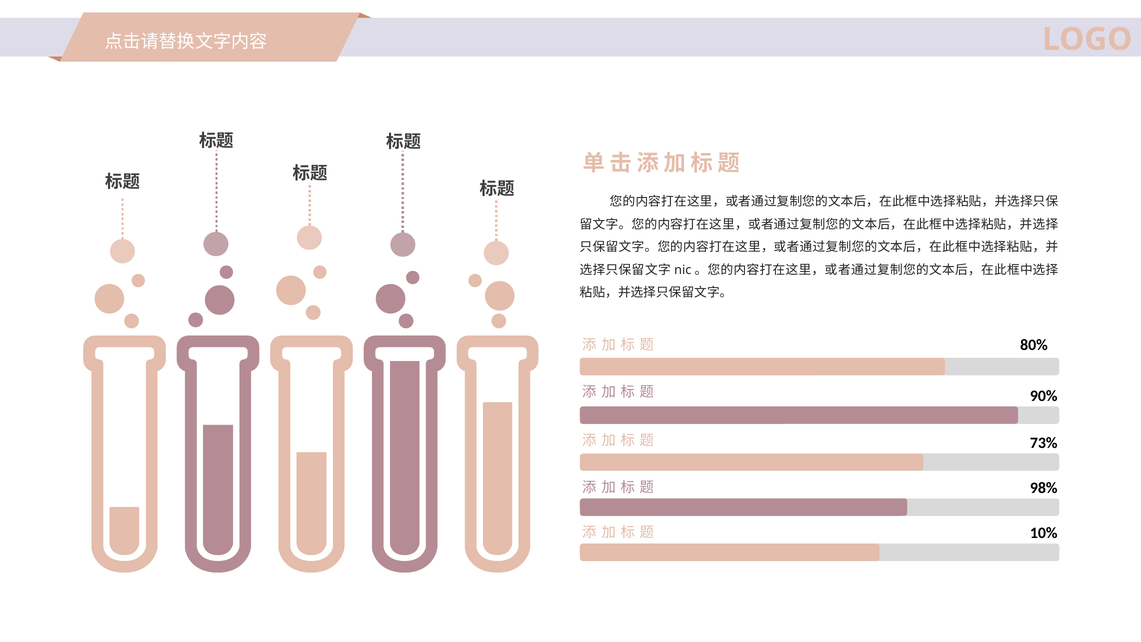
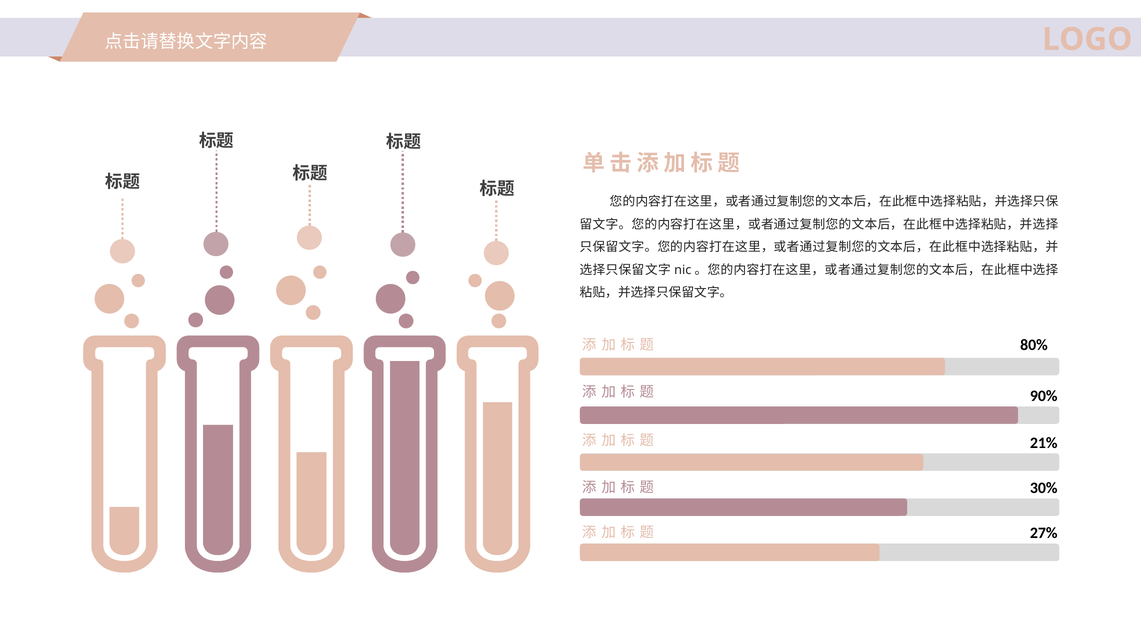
73%: 73% -> 21% (1044, 443)
98%: 98% -> 30% (1044, 488)
10%: 10% -> 27% (1044, 533)
